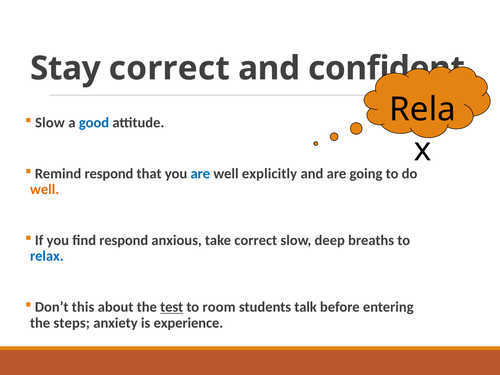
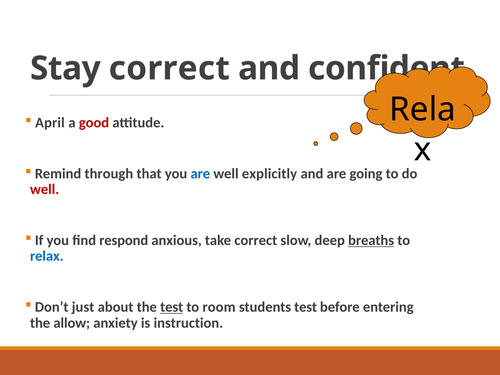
Slow: Slow -> April (50, 123)
good colour: blue -> red (94, 123)
Remind respond: respond -> through (109, 174)
well colour: orange -> red (45, 189)
breaths underline: none -> present (371, 240)
this: this -> just (83, 307)
students talk: talk -> test (306, 307)
steps: steps -> allow (72, 323)
experience: experience -> instruction (188, 323)
